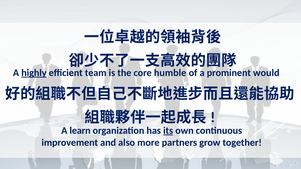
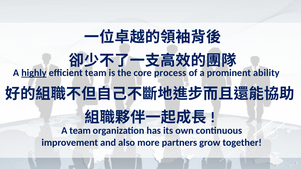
humble: humble -> process (170, 73)
would: would -> ability (266, 73)
A learn: learn -> team (80, 131)
its underline: present -> none (168, 131)
